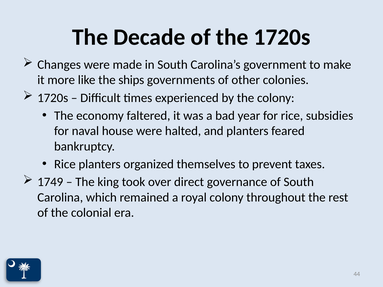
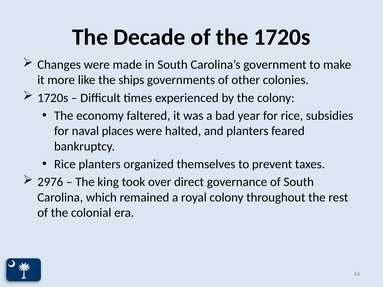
house: house -> places (118, 131)
1749: 1749 -> 2976 (50, 182)
